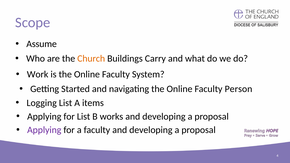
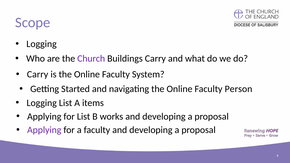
Assume: Assume -> Logging (42, 44)
Church colour: orange -> purple (91, 59)
Work: Work -> Carry (38, 74)
